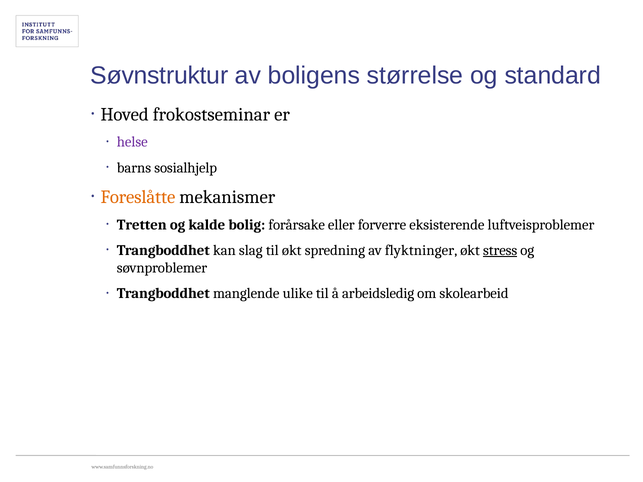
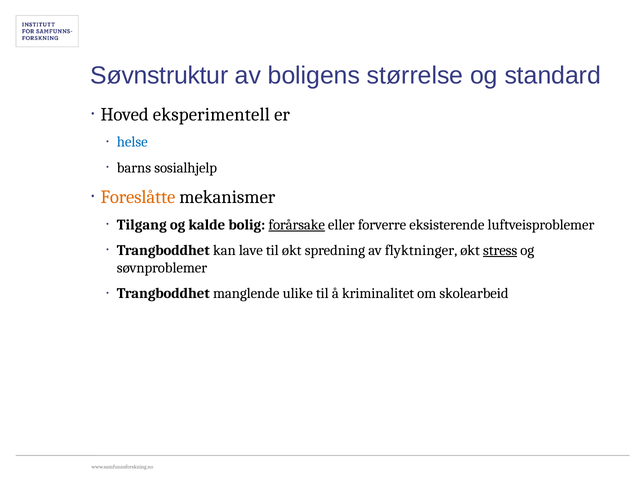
frokostseminar: frokostseminar -> eksperimentell (211, 114)
helse colour: purple -> blue (132, 142)
Tretten: Tretten -> Tilgang (142, 225)
forårsake underline: none -> present (297, 225)
slag: slag -> lave (251, 250)
arbeidsledig: arbeidsledig -> kriminalitet (378, 294)
